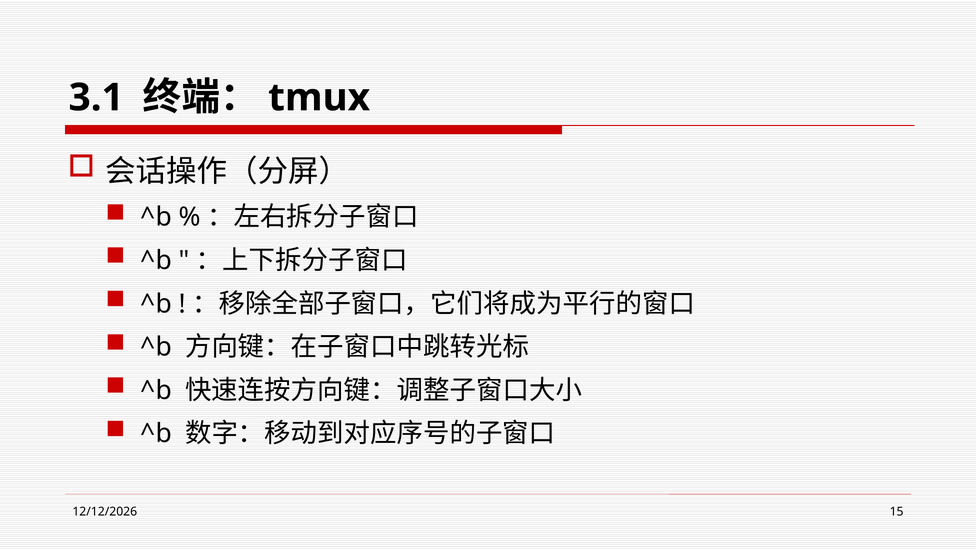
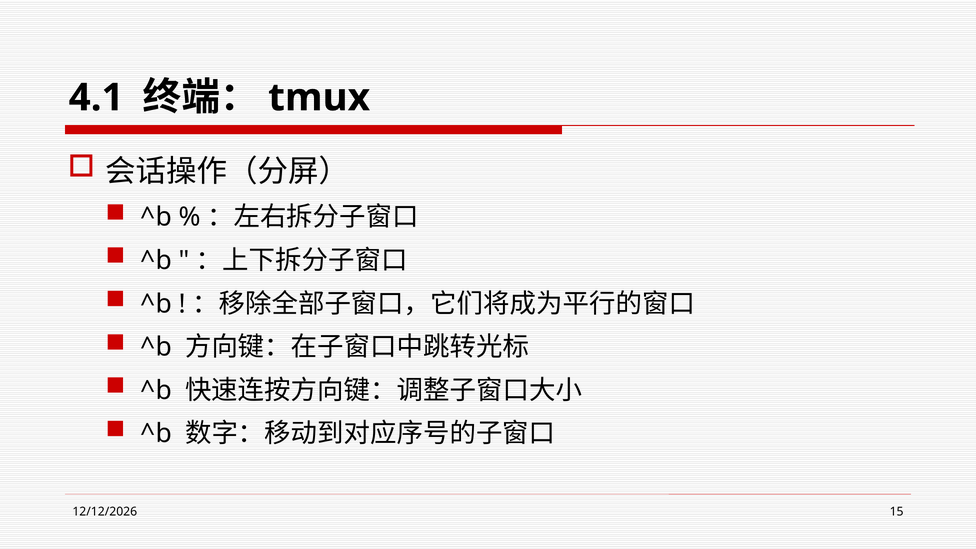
3.1: 3.1 -> 4.1 (96, 98)
